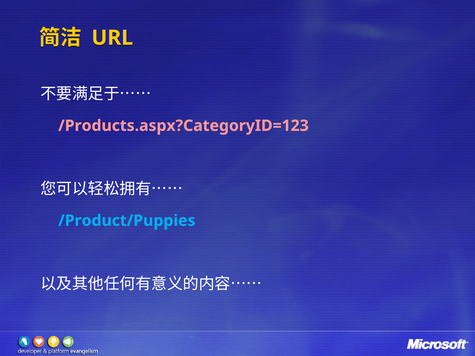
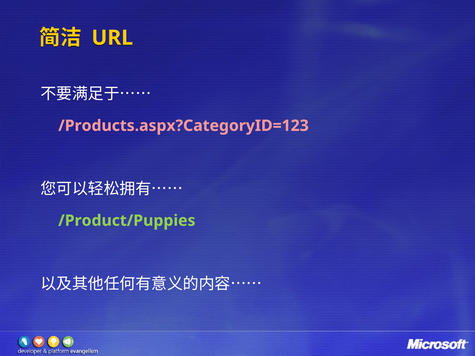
/Product/Puppies colour: light blue -> light green (127, 221)
